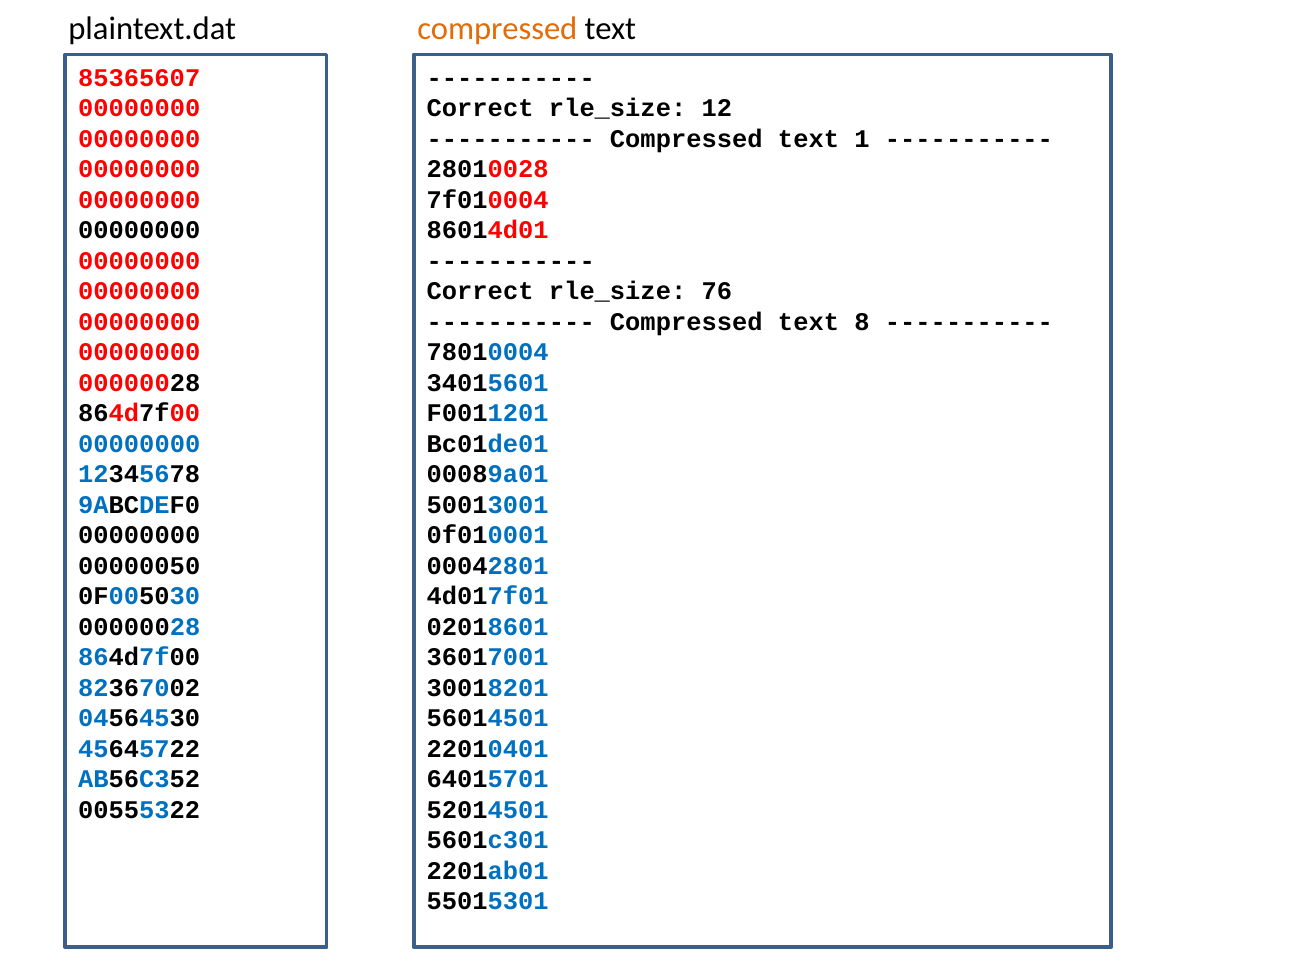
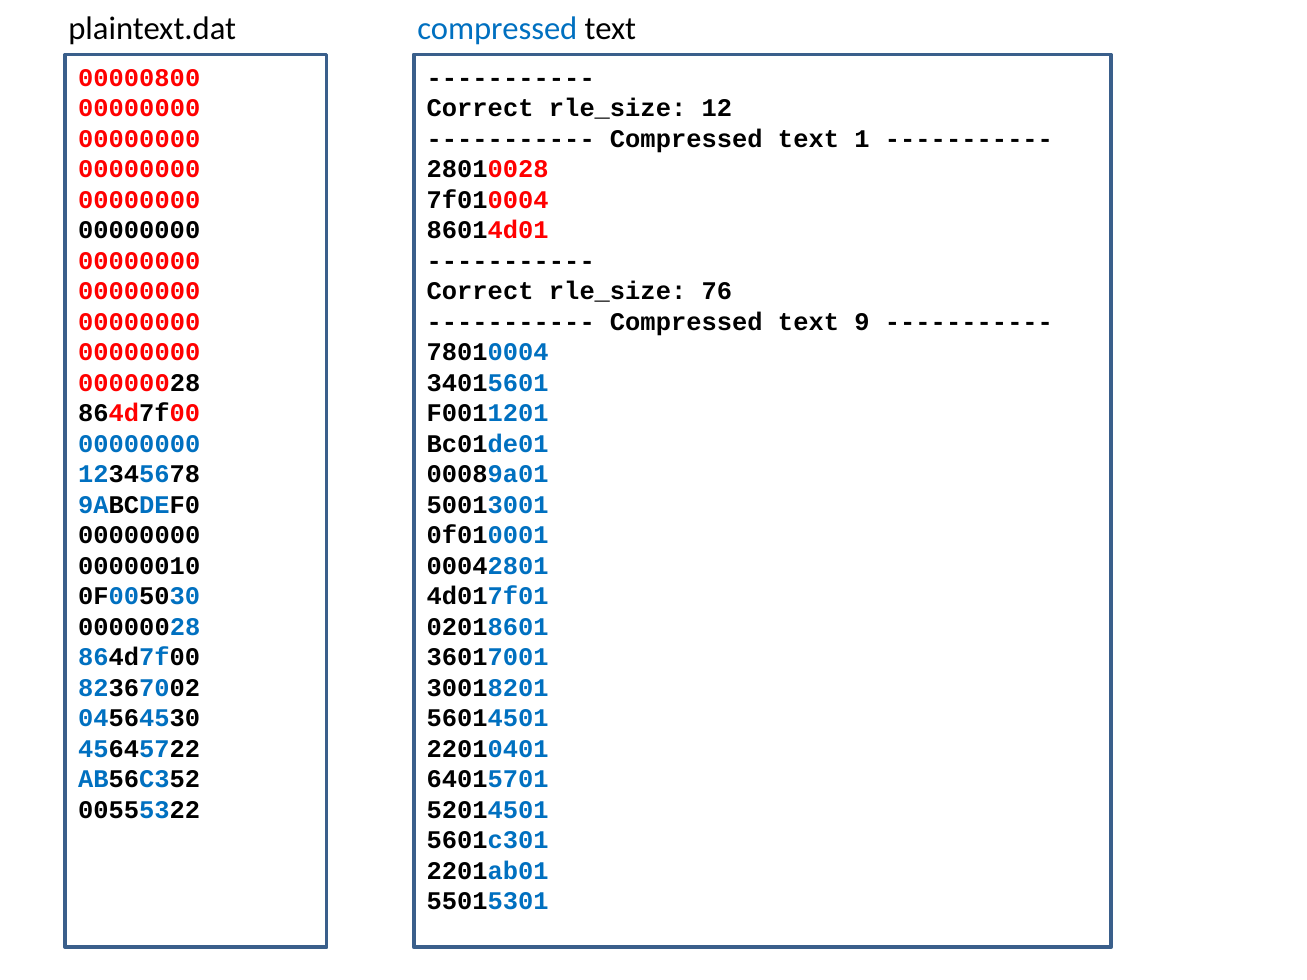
compressed colour: orange -> blue (497, 28)
85365607: 85365607 -> 00000800 (139, 78)
8: 8 -> 9 (862, 322)
00000050: 00000050 -> 00000010 (139, 566)
